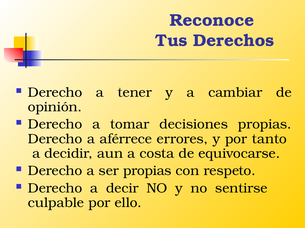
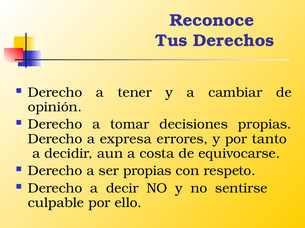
aférrece: aférrece -> expresa (126, 139)
